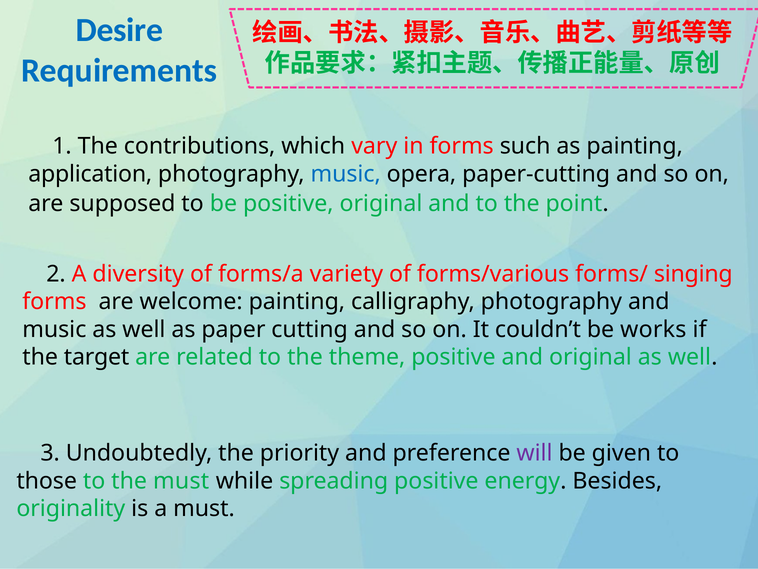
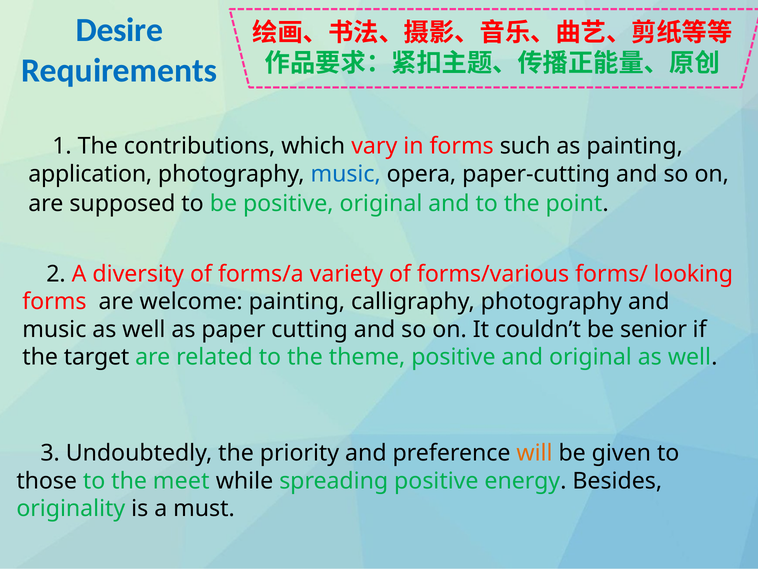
singing: singing -> looking (693, 274)
works: works -> senior (654, 329)
will colour: purple -> orange (535, 453)
the must: must -> meet (181, 481)
